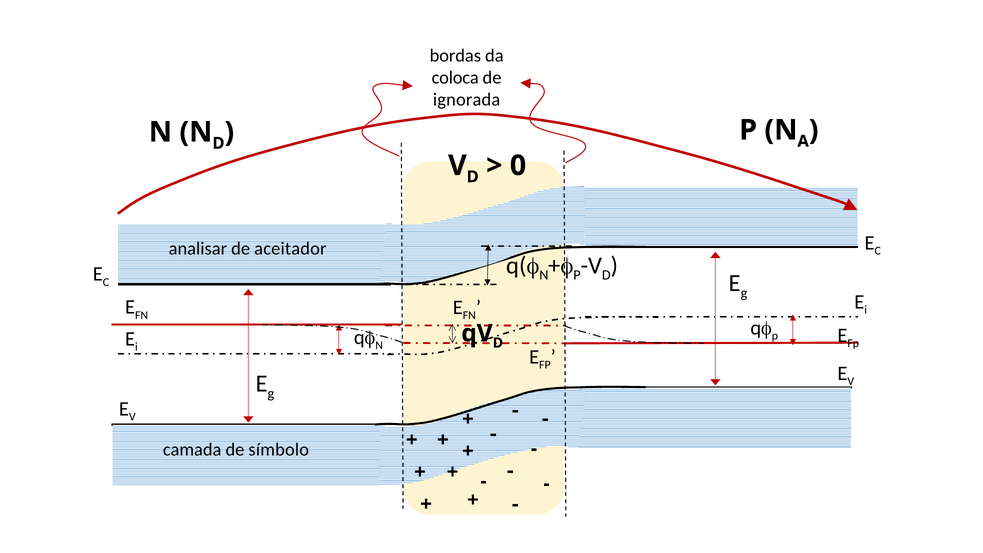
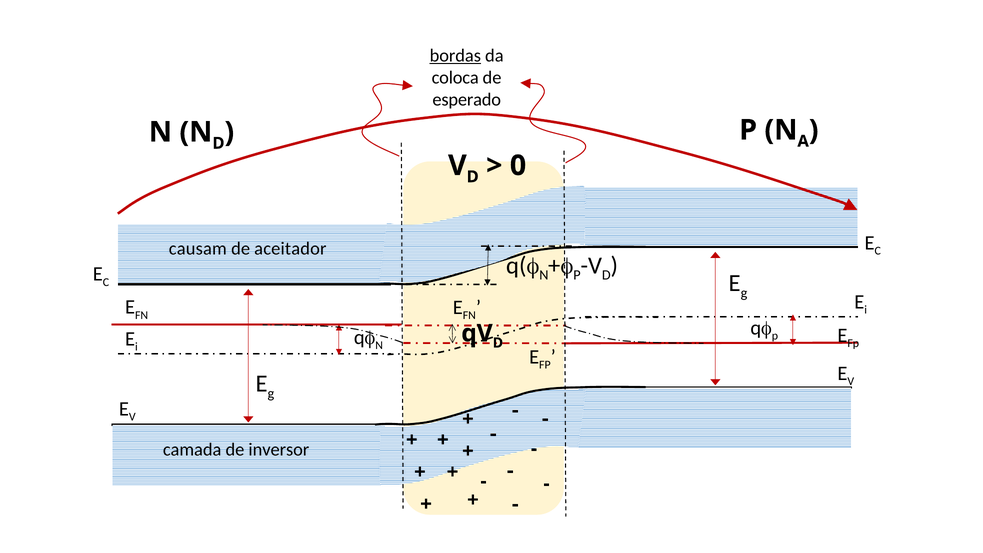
bordas underline: none -> present (455, 56)
ignorada: ignorada -> esperado (467, 100)
analisar: analisar -> causam (198, 248)
símbolo: símbolo -> inversor (279, 450)
